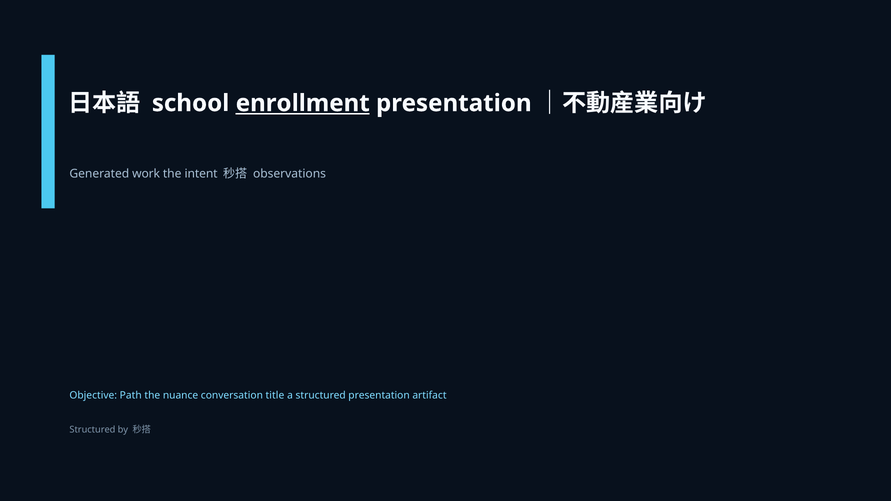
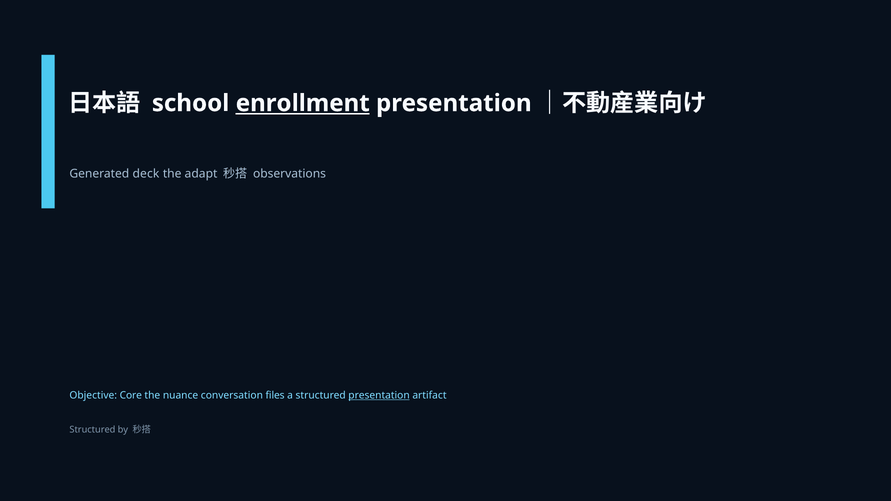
work: work -> deck (146, 174)
intent: intent -> adapt (201, 174)
Path: Path -> Core (131, 396)
title: title -> files (275, 396)
presentation underline: none -> present (379, 396)
